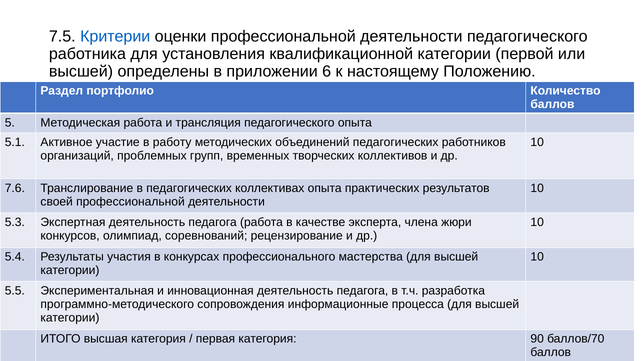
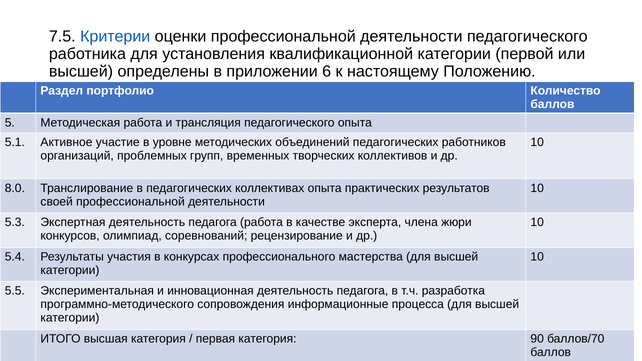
работу: работу -> уровне (172, 142)
7.6: 7.6 -> 8.0 (15, 188)
